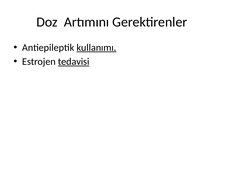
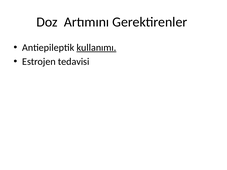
tedavisi underline: present -> none (74, 62)
